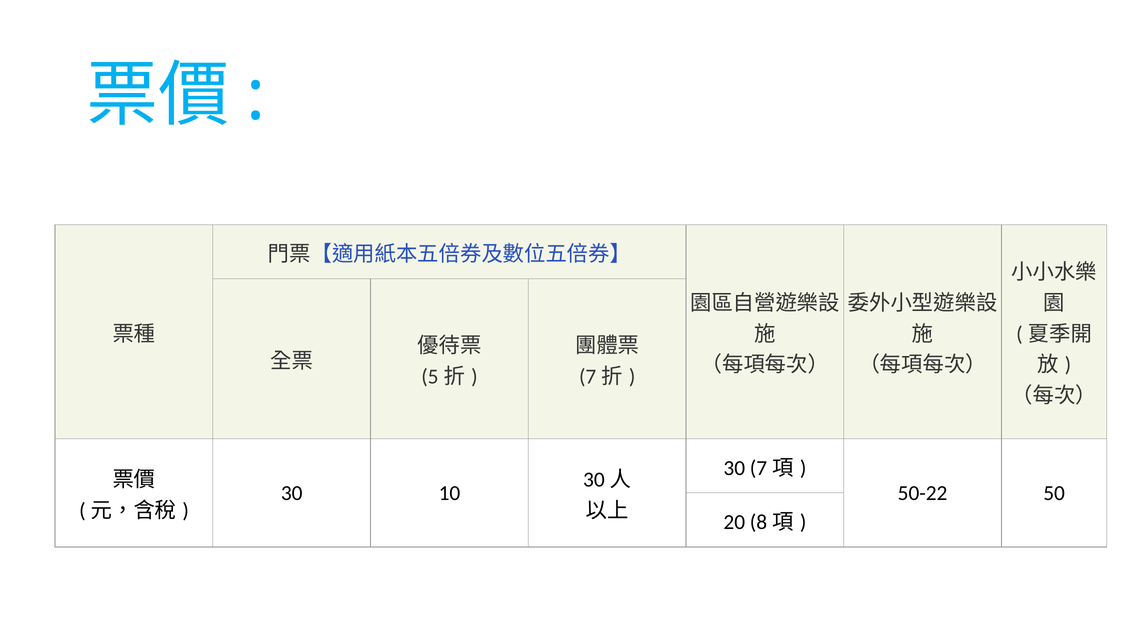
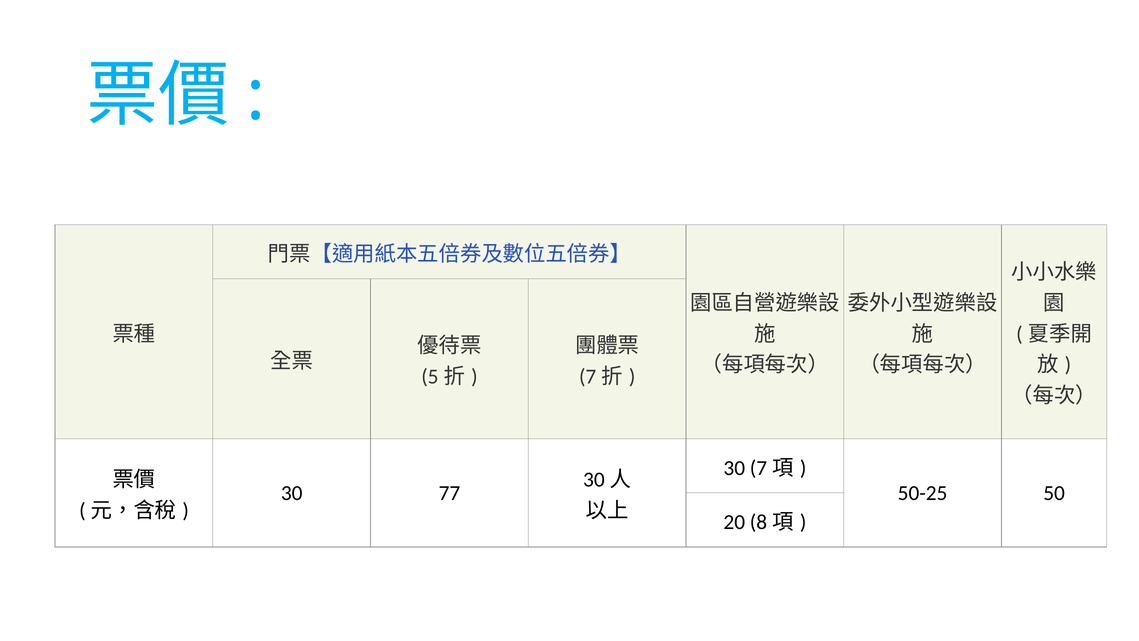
10: 10 -> 77 (449, 493)
50-22: 50-22 -> 50-25 (923, 493)
